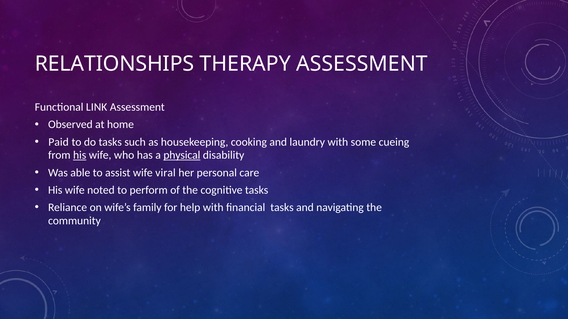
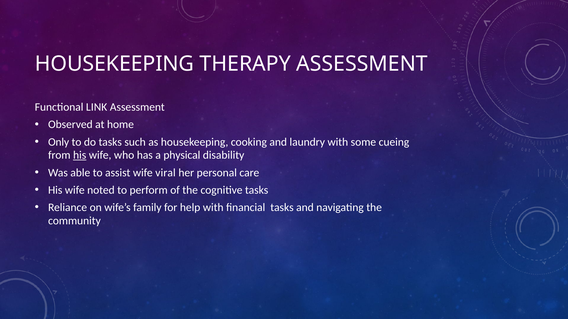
RELATIONSHIPS: RELATIONSHIPS -> HOUSEKEEPING (114, 64)
Paid: Paid -> Only (59, 142)
physical underline: present -> none (182, 155)
